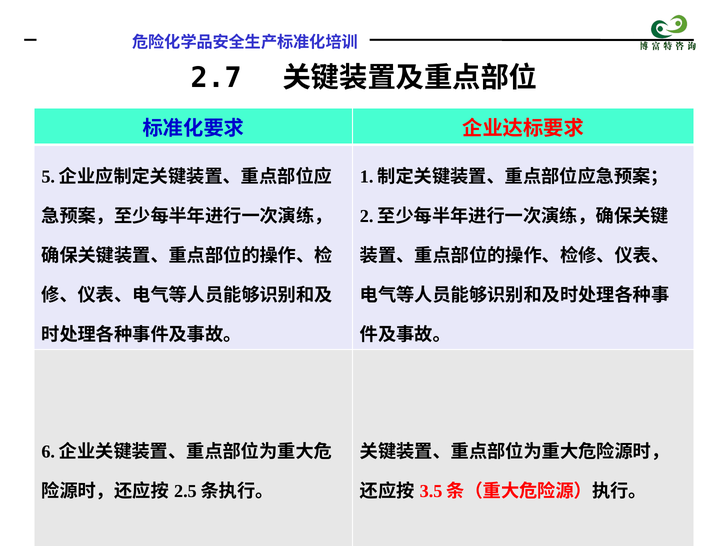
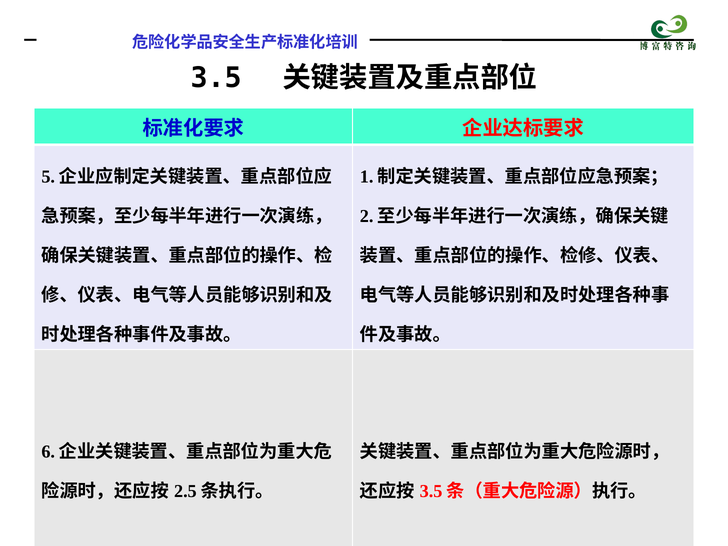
2.7: 2.7 -> 3.5 (216, 78)
